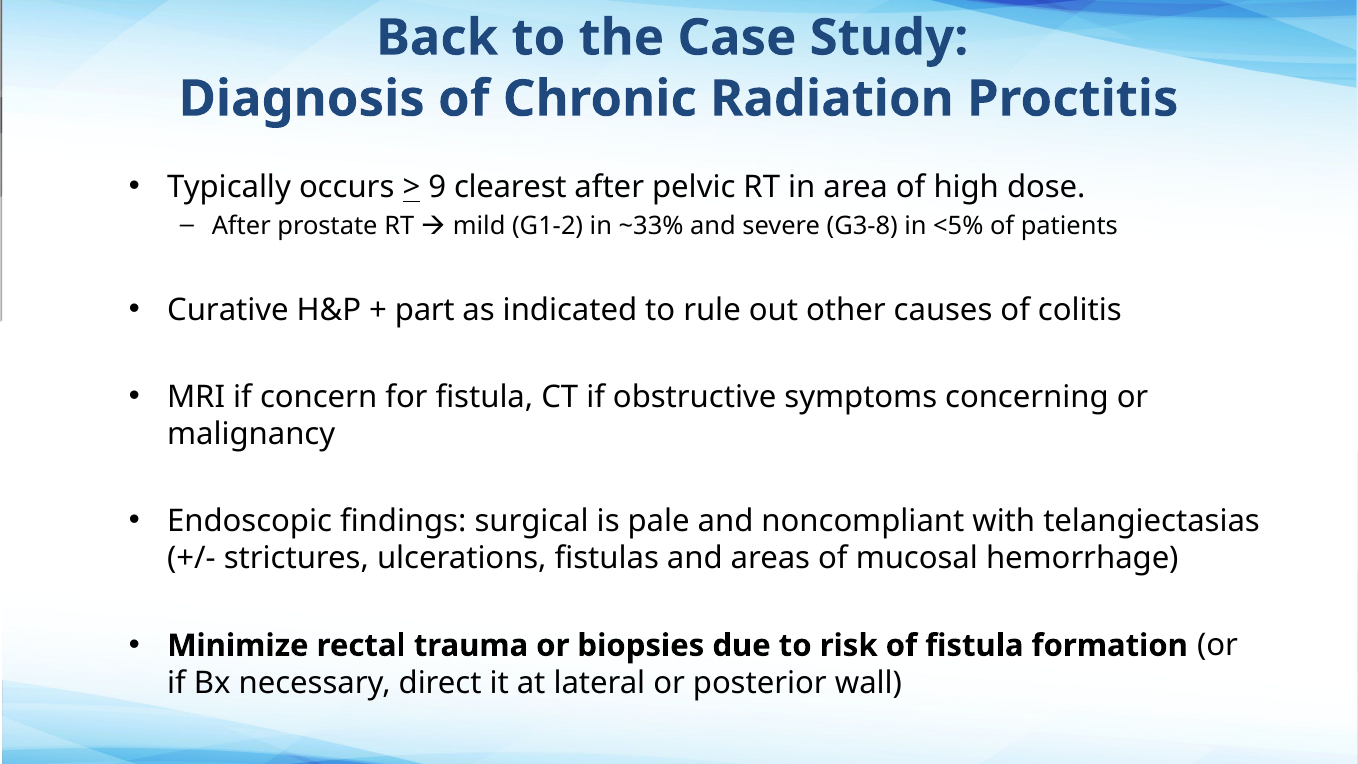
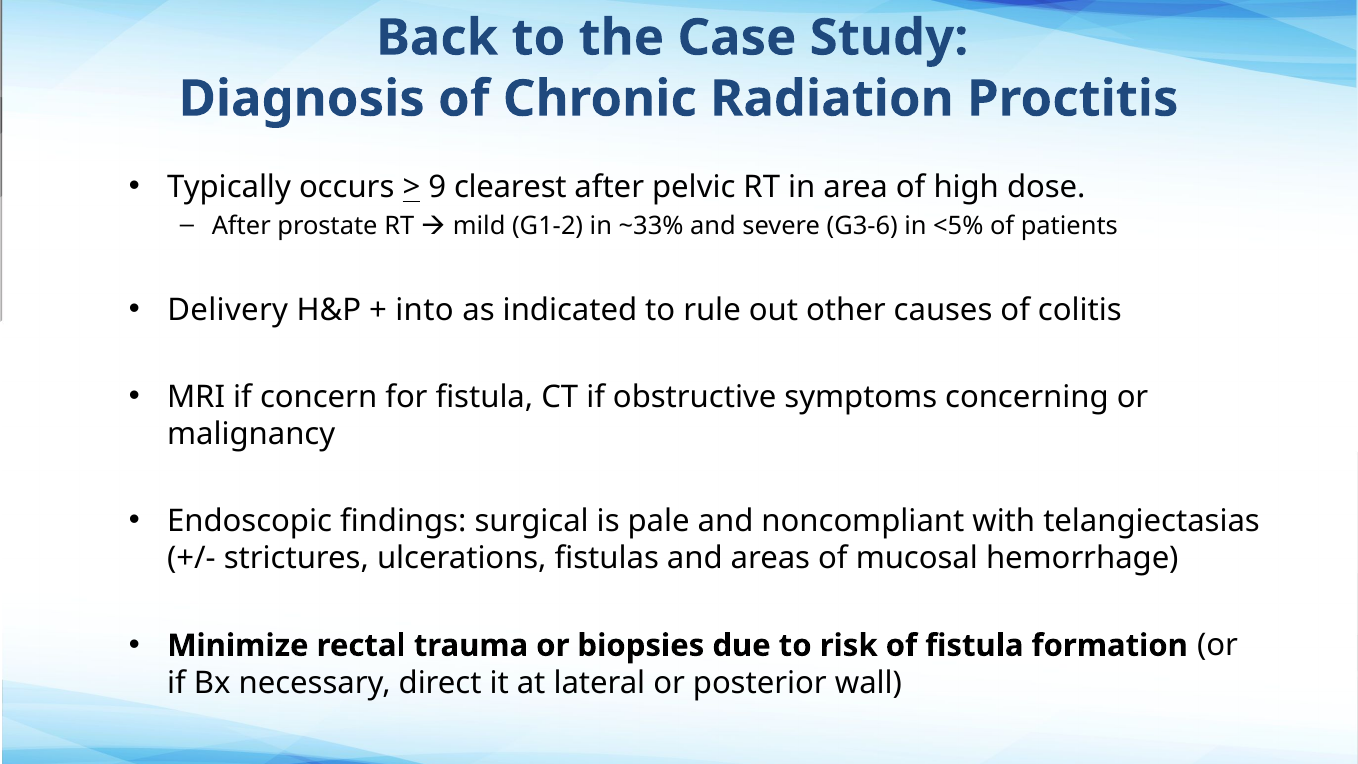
G3-8: G3-8 -> G3-6 (862, 226)
Curative: Curative -> Delivery (228, 310)
part: part -> into (425, 310)
